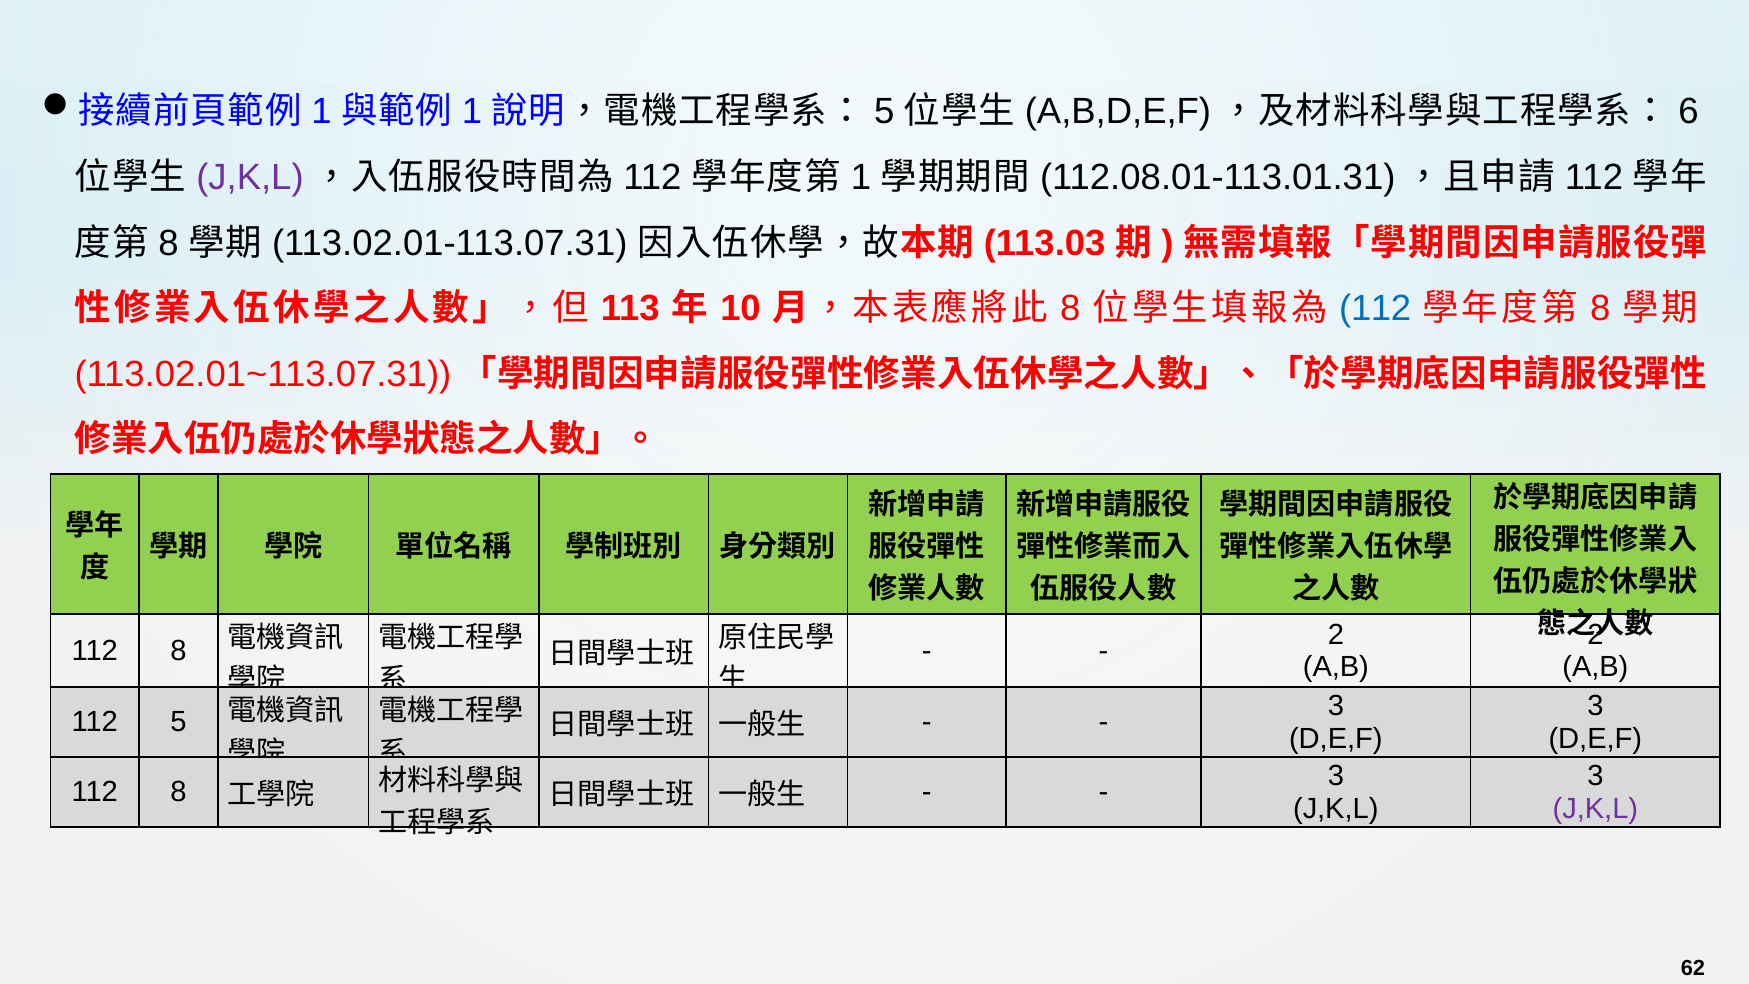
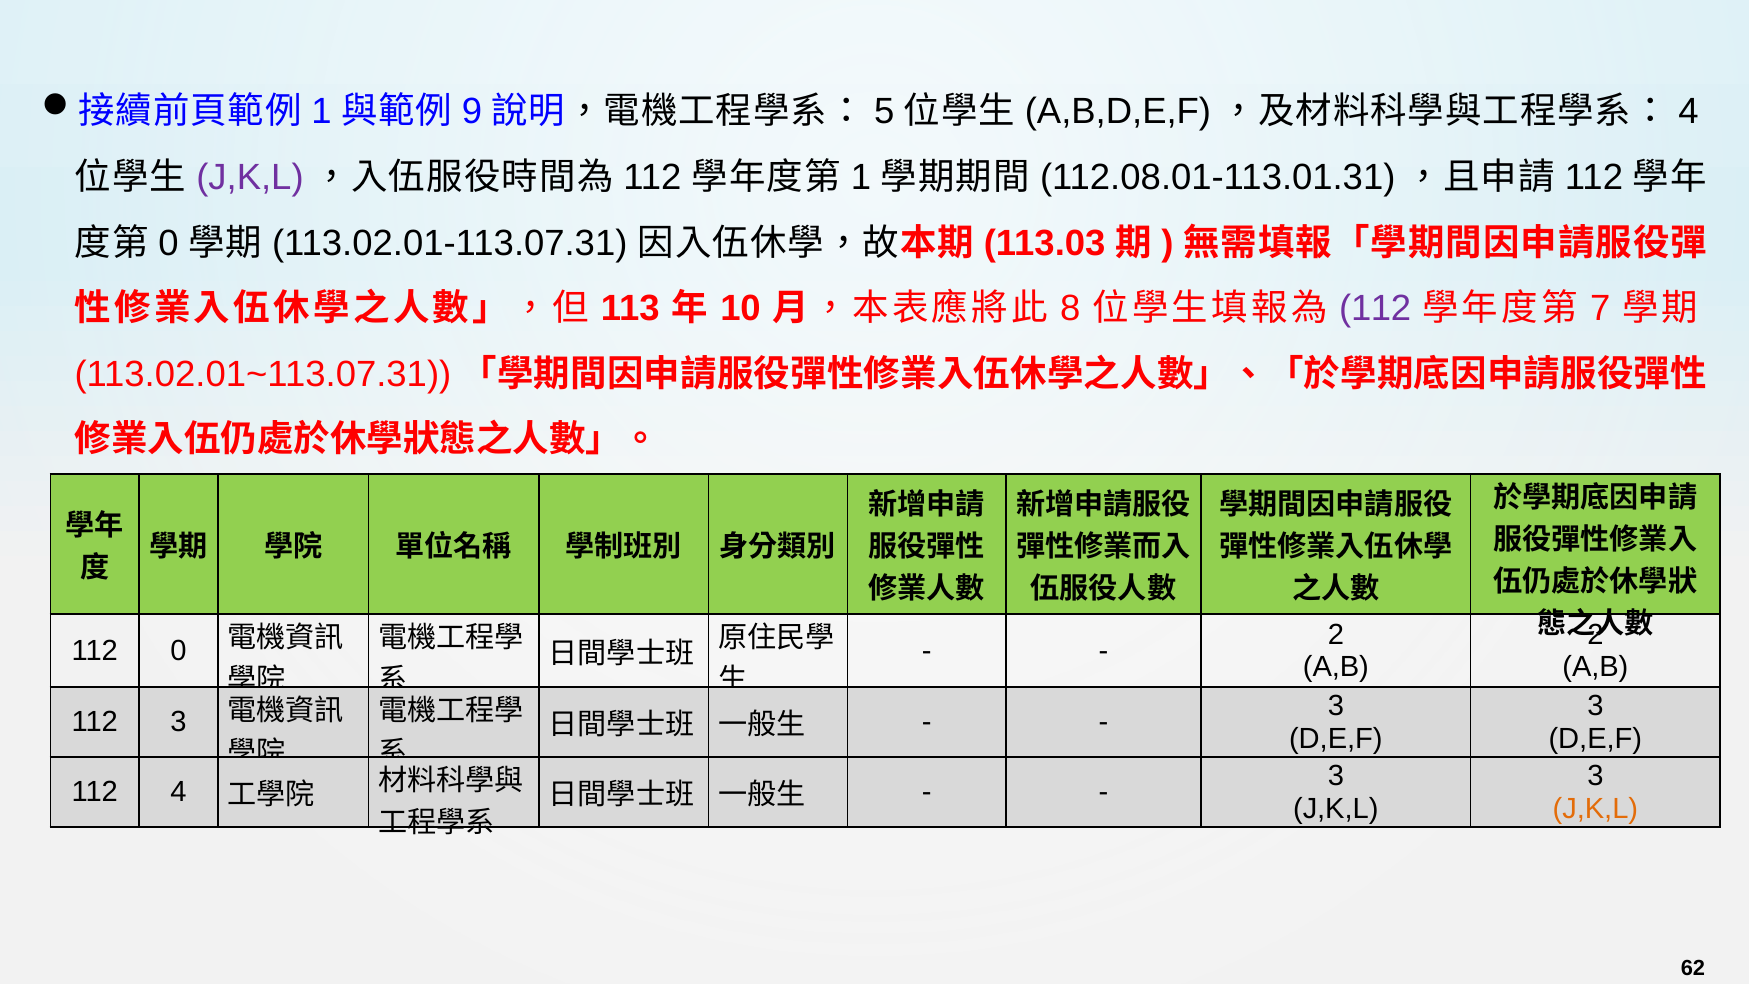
1: 1 -> 9 (472, 112)
6: 6 -> 4 (1688, 112)
8: 8 -> 0 (168, 243)
112 colour: blue -> purple (1375, 309)
8: 8 -> 7 (1600, 309)
8: 8 -> 0 (179, 651)
112 5: 5 -> 3 (179, 722)
8: 8 -> 4 (179, 792)
J,K,L colour: purple -> orange (1595, 808)
